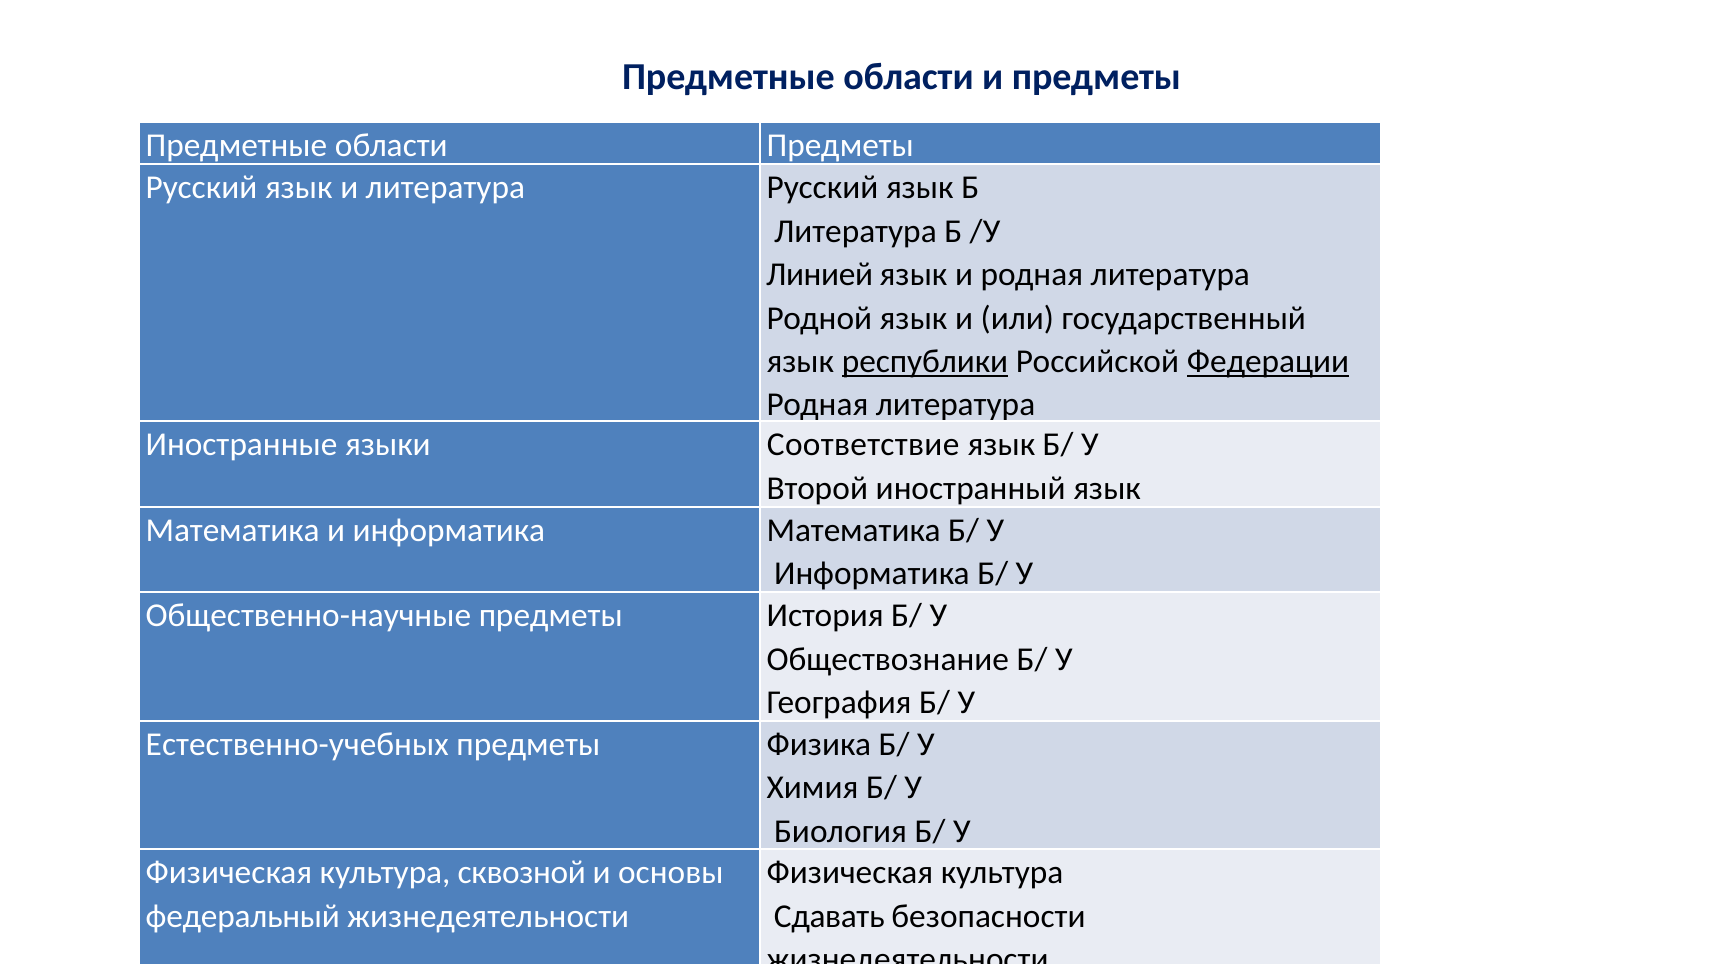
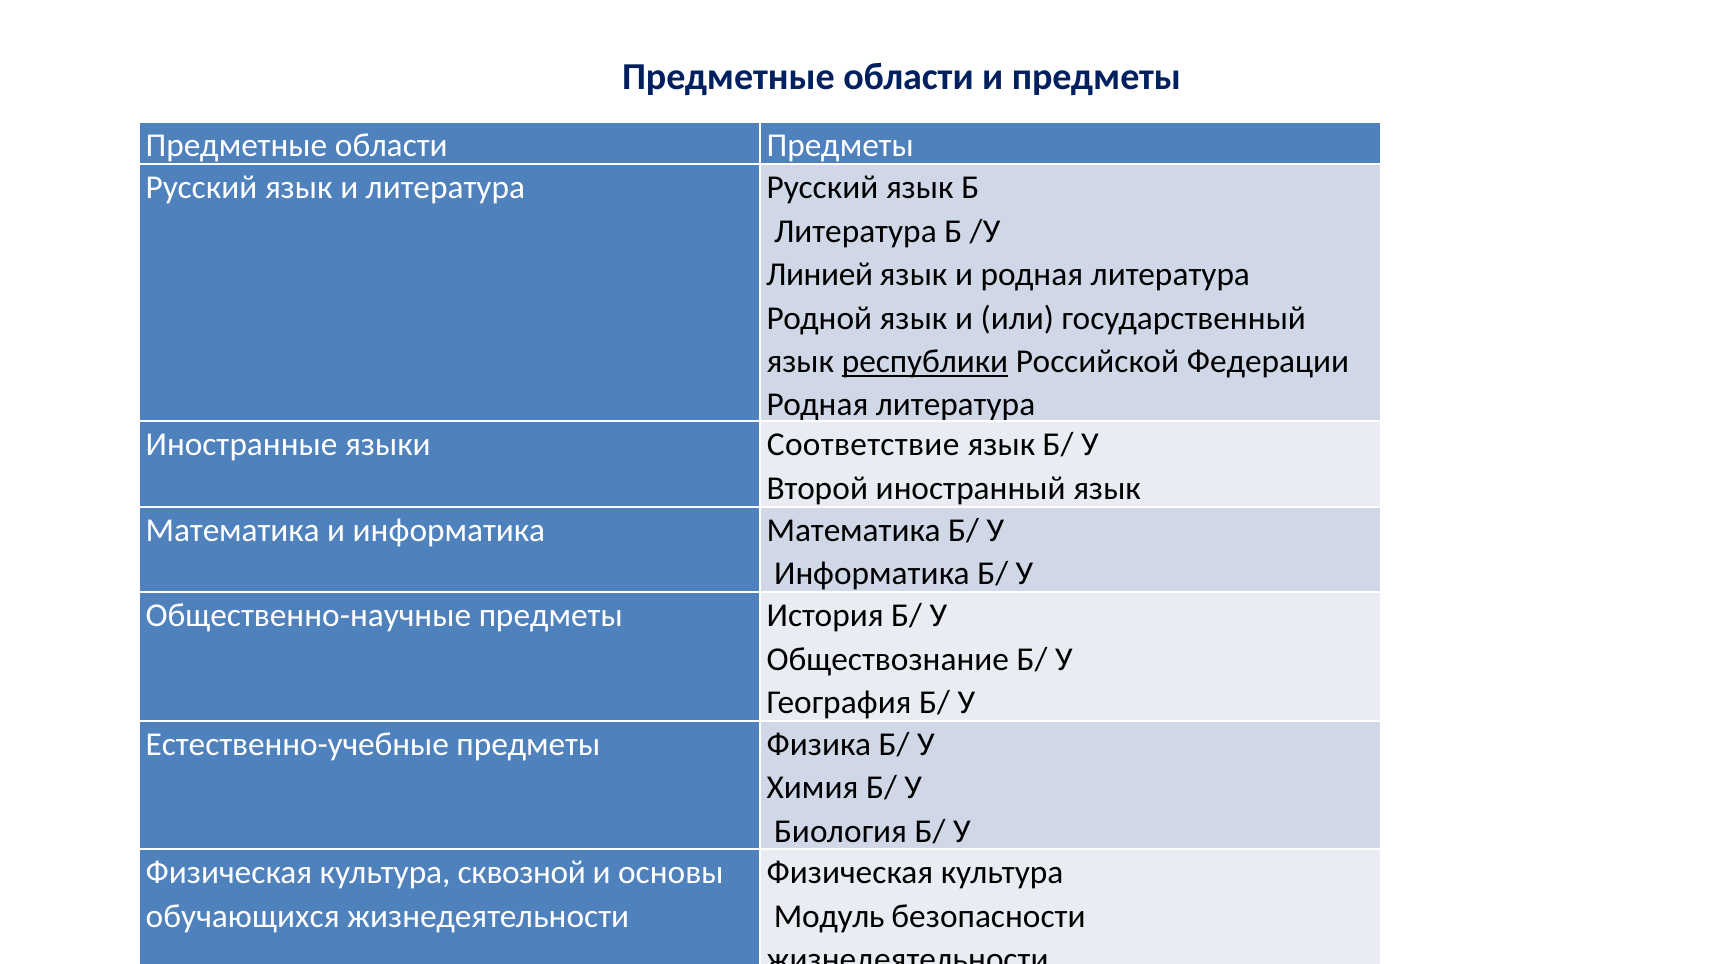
Федерации underline: present -> none (1268, 362)
Естественно-учебных: Естественно-учебных -> Естественно-учебные (297, 744)
федеральный: федеральный -> обучающихся (243, 916)
Сдавать: Сдавать -> Модуль (829, 916)
